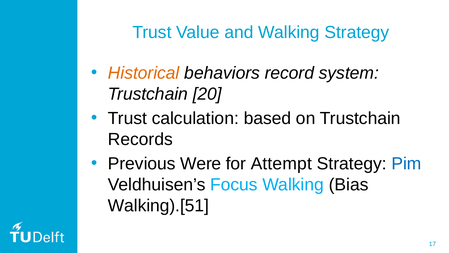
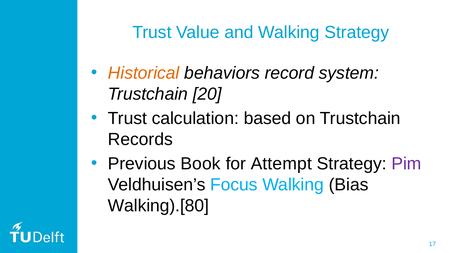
Were: Were -> Book (201, 163)
Pim colour: blue -> purple (406, 163)
Walking).[51: Walking).[51 -> Walking).[80 (158, 205)
